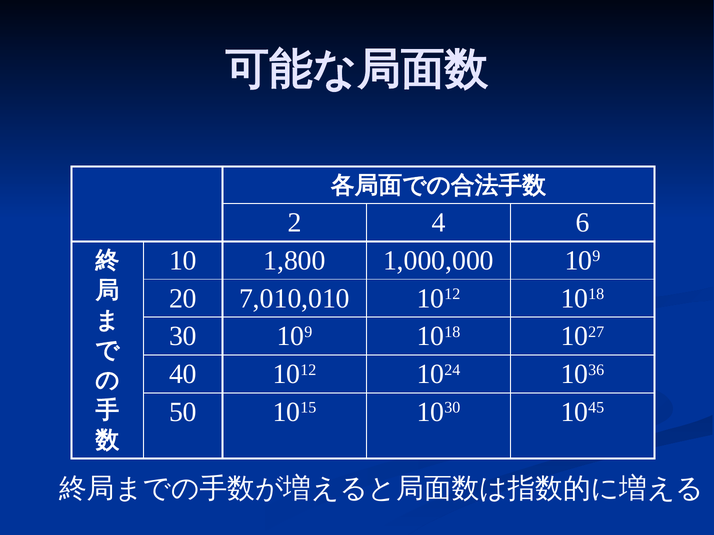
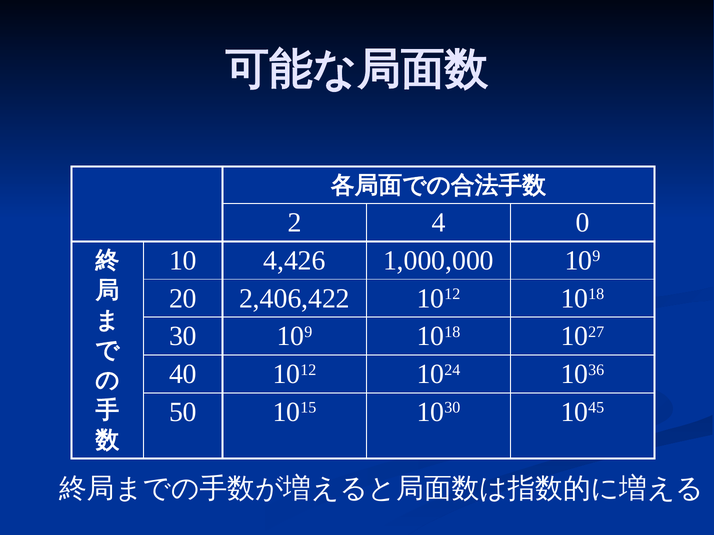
6: 6 -> 0 (582, 223)
1,800: 1,800 -> 4,426 (295, 261)
7,010,010: 7,010,010 -> 2,406,422 (294, 299)
